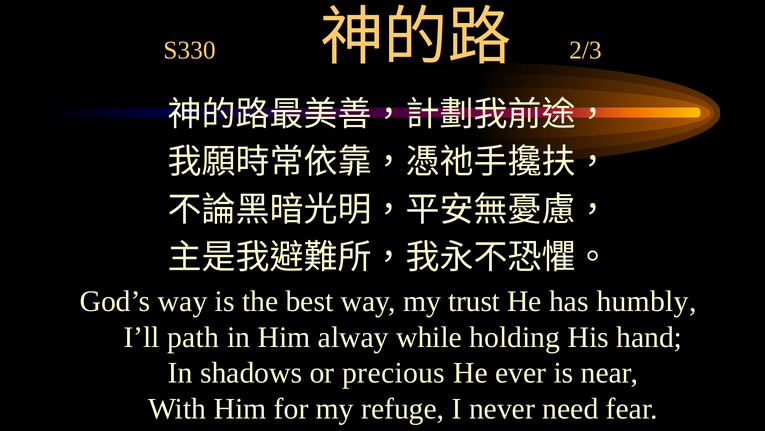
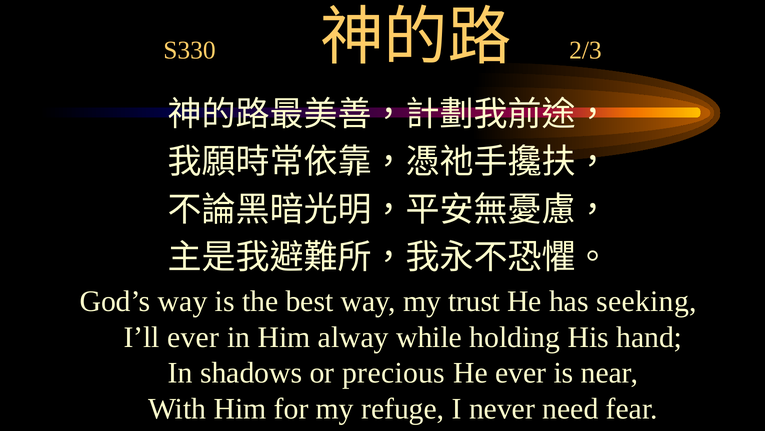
humbly: humbly -> seeking (647, 301)
I’ll path: path -> ever (193, 337)
